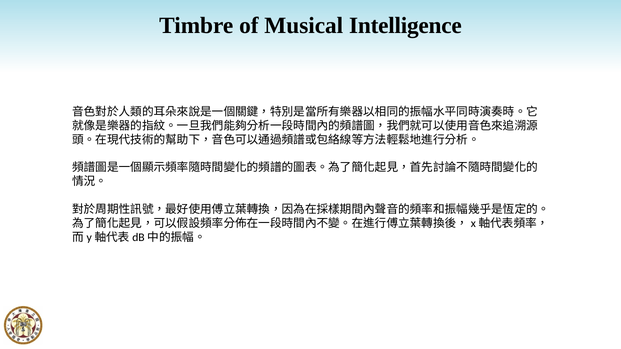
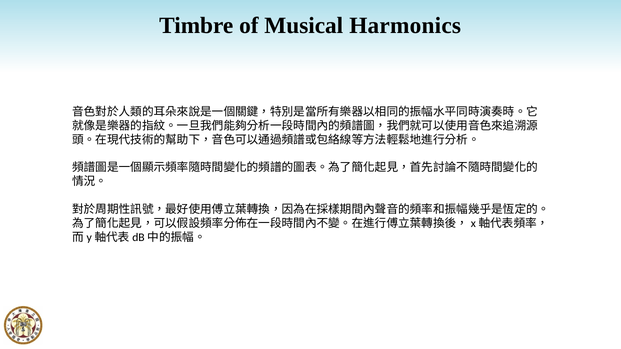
Intelligence: Intelligence -> Harmonics (405, 26)
